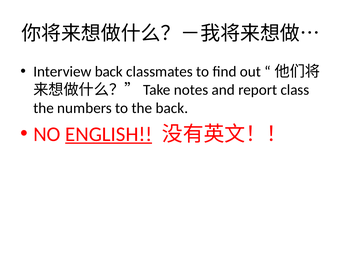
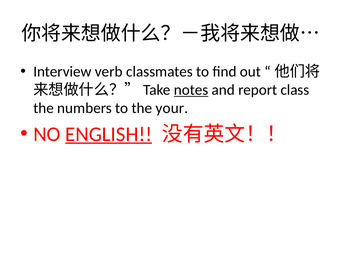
Interview back: back -> verb (109, 72)
notes underline: none -> present (191, 90)
the back: back -> your (172, 108)
